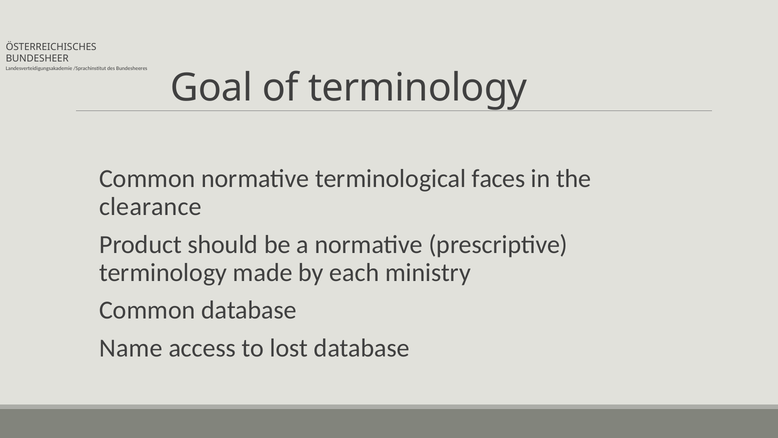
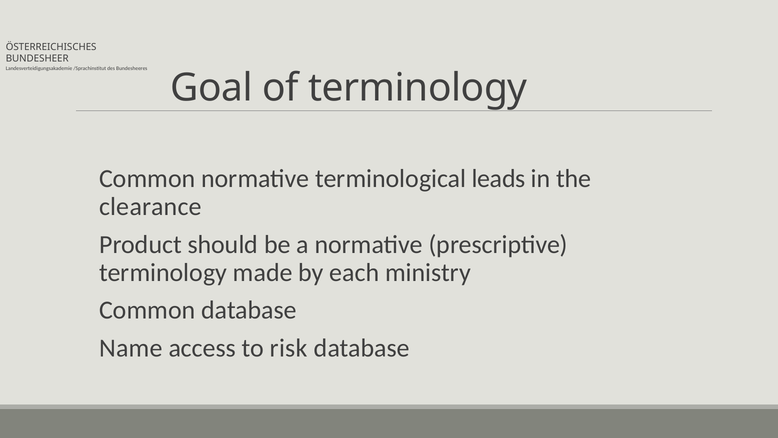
faces: faces -> leads (499, 179)
lost: lost -> risk (289, 348)
